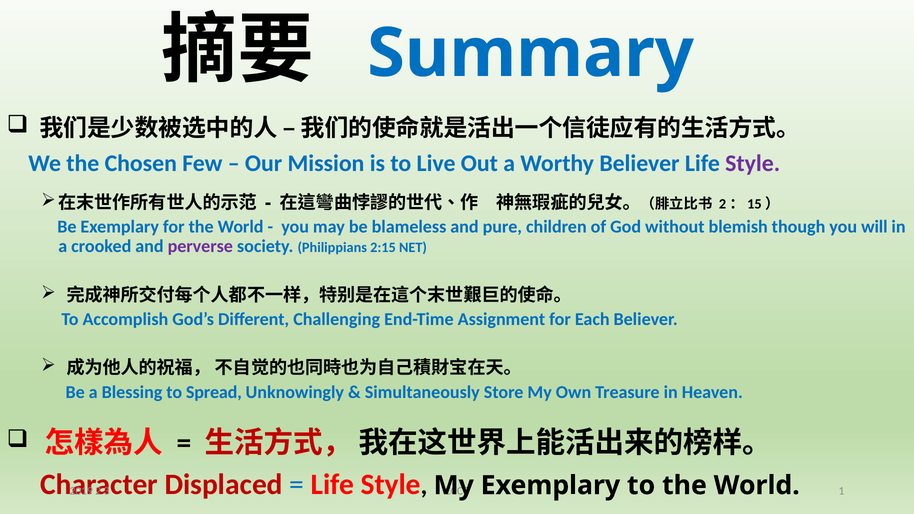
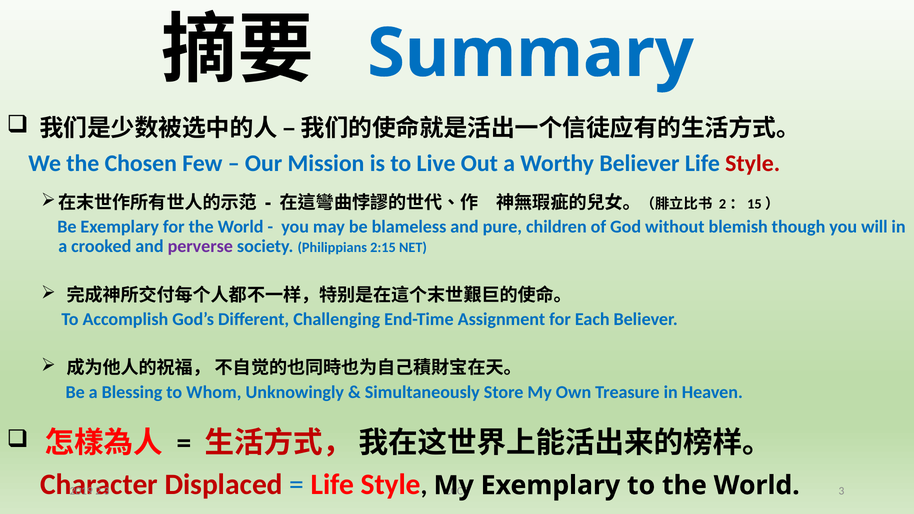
Style colour: purple -> red (753, 163)
Spread: Spread -> Whom (214, 392)
1: 1 -> 3 (841, 491)
